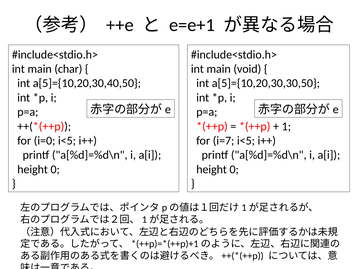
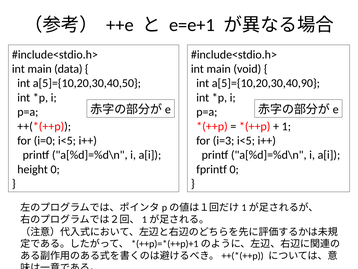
char: char -> data (68, 69)
a[5]={10,20,30,30,50: a[5]={10,20,30,30,50 -> a[5]={10,20,30,40,90 (266, 83)
i=7: i=7 -> i=3 (224, 140)
height: height -> fprintf (212, 169)
